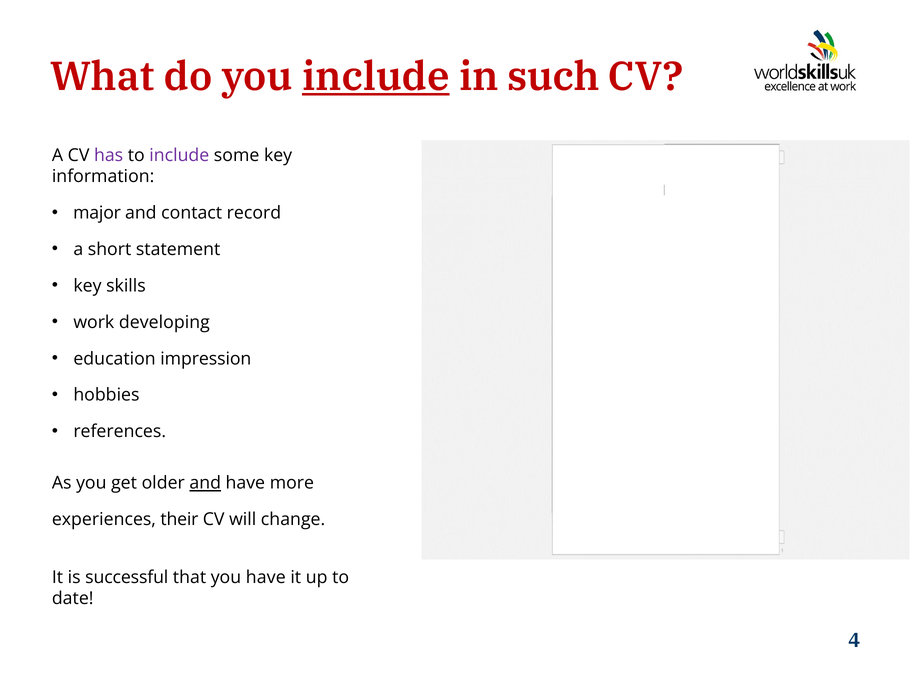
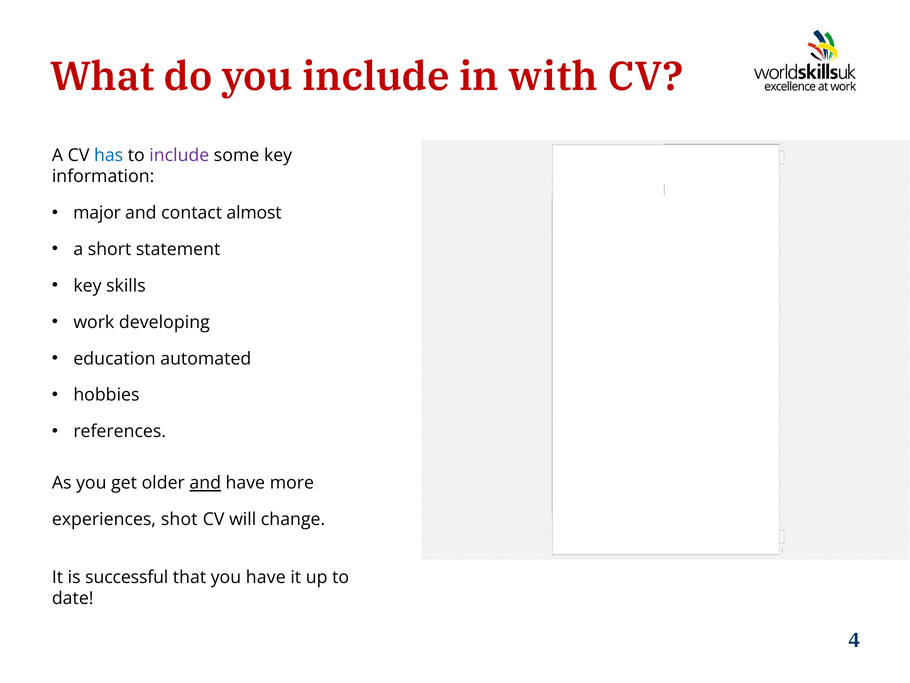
include underline: present -> none (376, 77)
such: such -> with (553, 77)
has colour: purple -> blue (109, 155)
record: record -> almost (254, 213)
impression: impression -> automated (206, 358)
their: their -> shot (179, 519)
